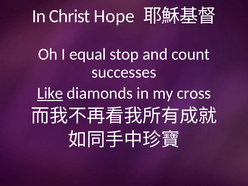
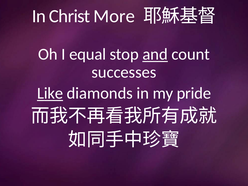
Hope: Hope -> More (114, 16)
and underline: none -> present (155, 54)
cross: cross -> pride (194, 93)
